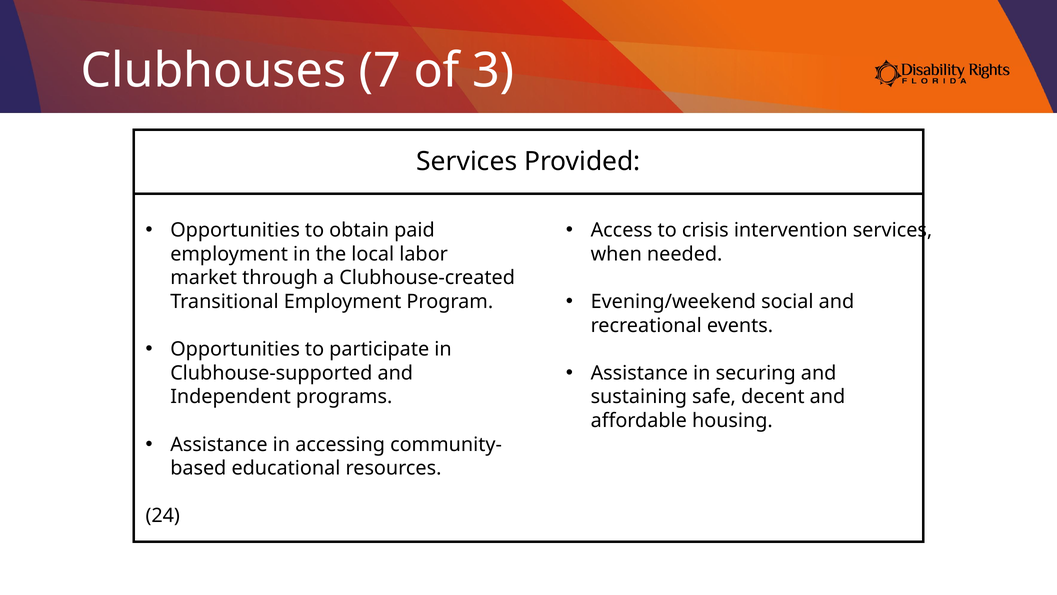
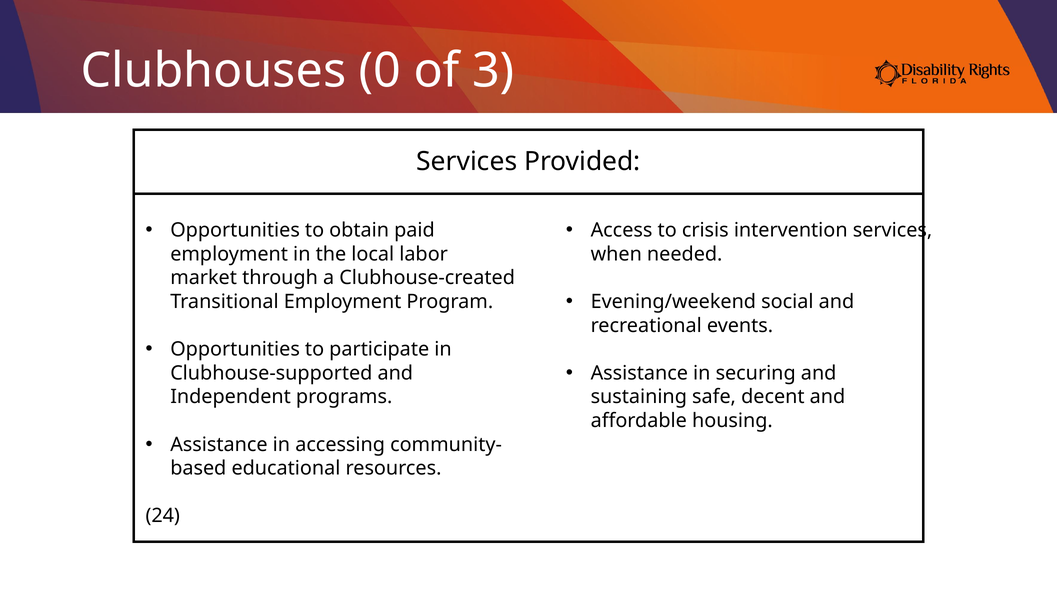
7: 7 -> 0 (380, 71)
